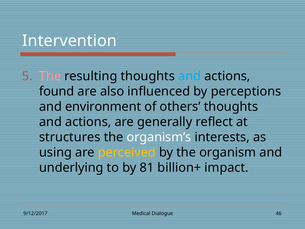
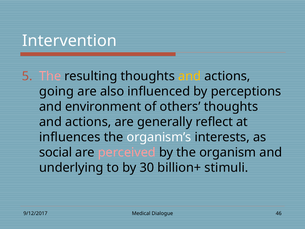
and colour: light blue -> yellow (190, 76)
found: found -> going (57, 91)
structures: structures -> influences (70, 137)
using: using -> social (56, 152)
perceived colour: yellow -> pink (127, 152)
81: 81 -> 30 (147, 168)
impact: impact -> stimuli (226, 168)
